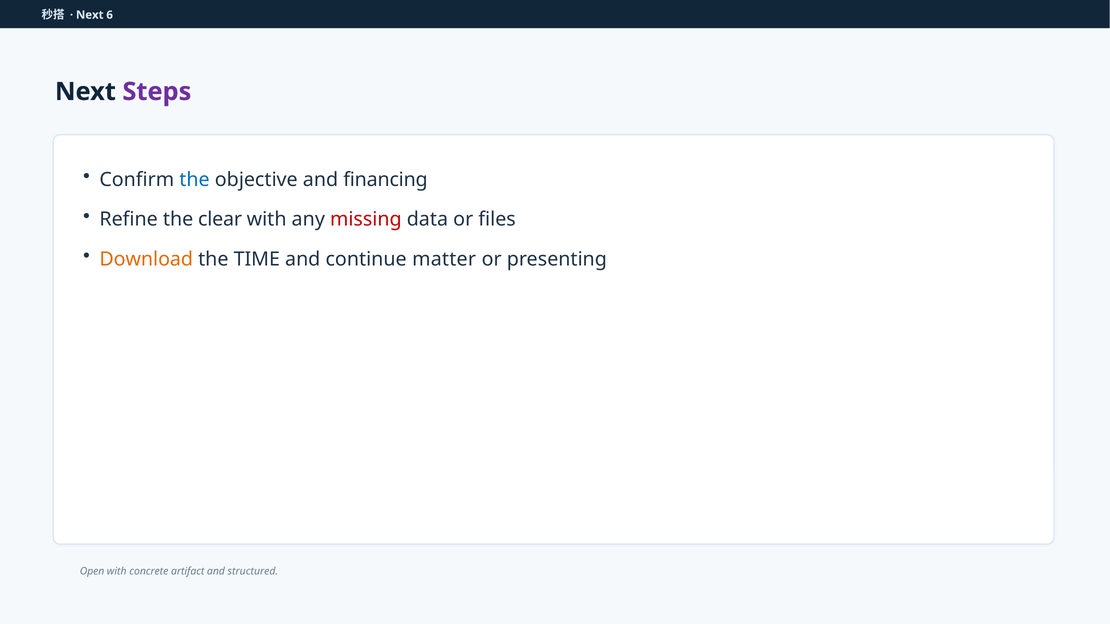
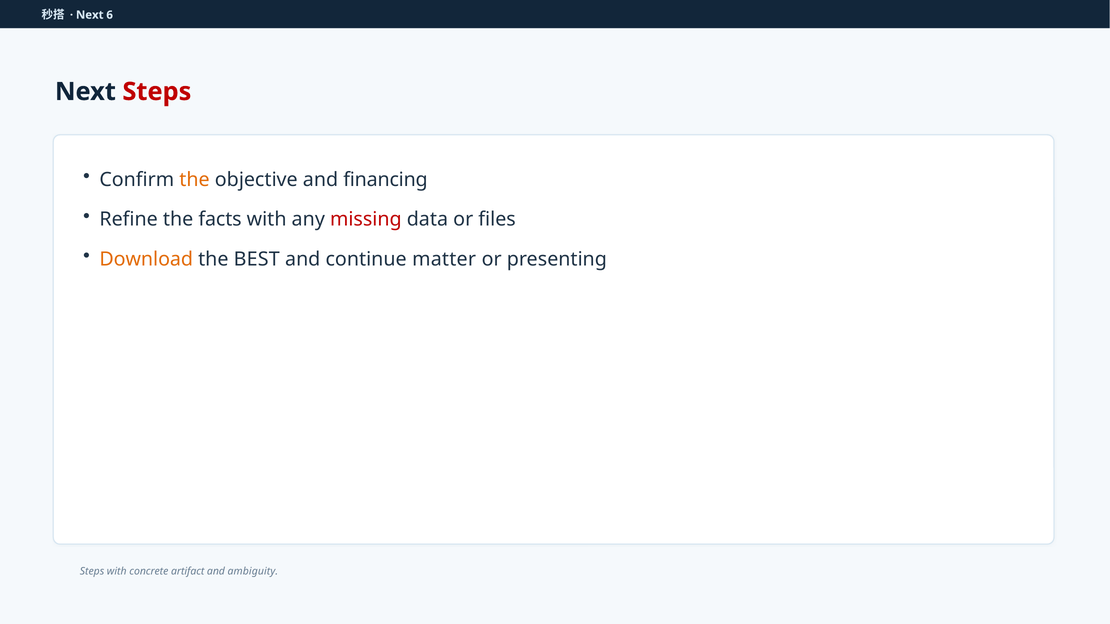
Steps colour: purple -> red (157, 92)
the colour: blue -> orange (194, 180)
clear: clear -> facts (220, 219)
TIME: TIME -> BEST (257, 259)
Open: Open -> Steps (92, 572)
structured: structured -> ambiguity (253, 572)
